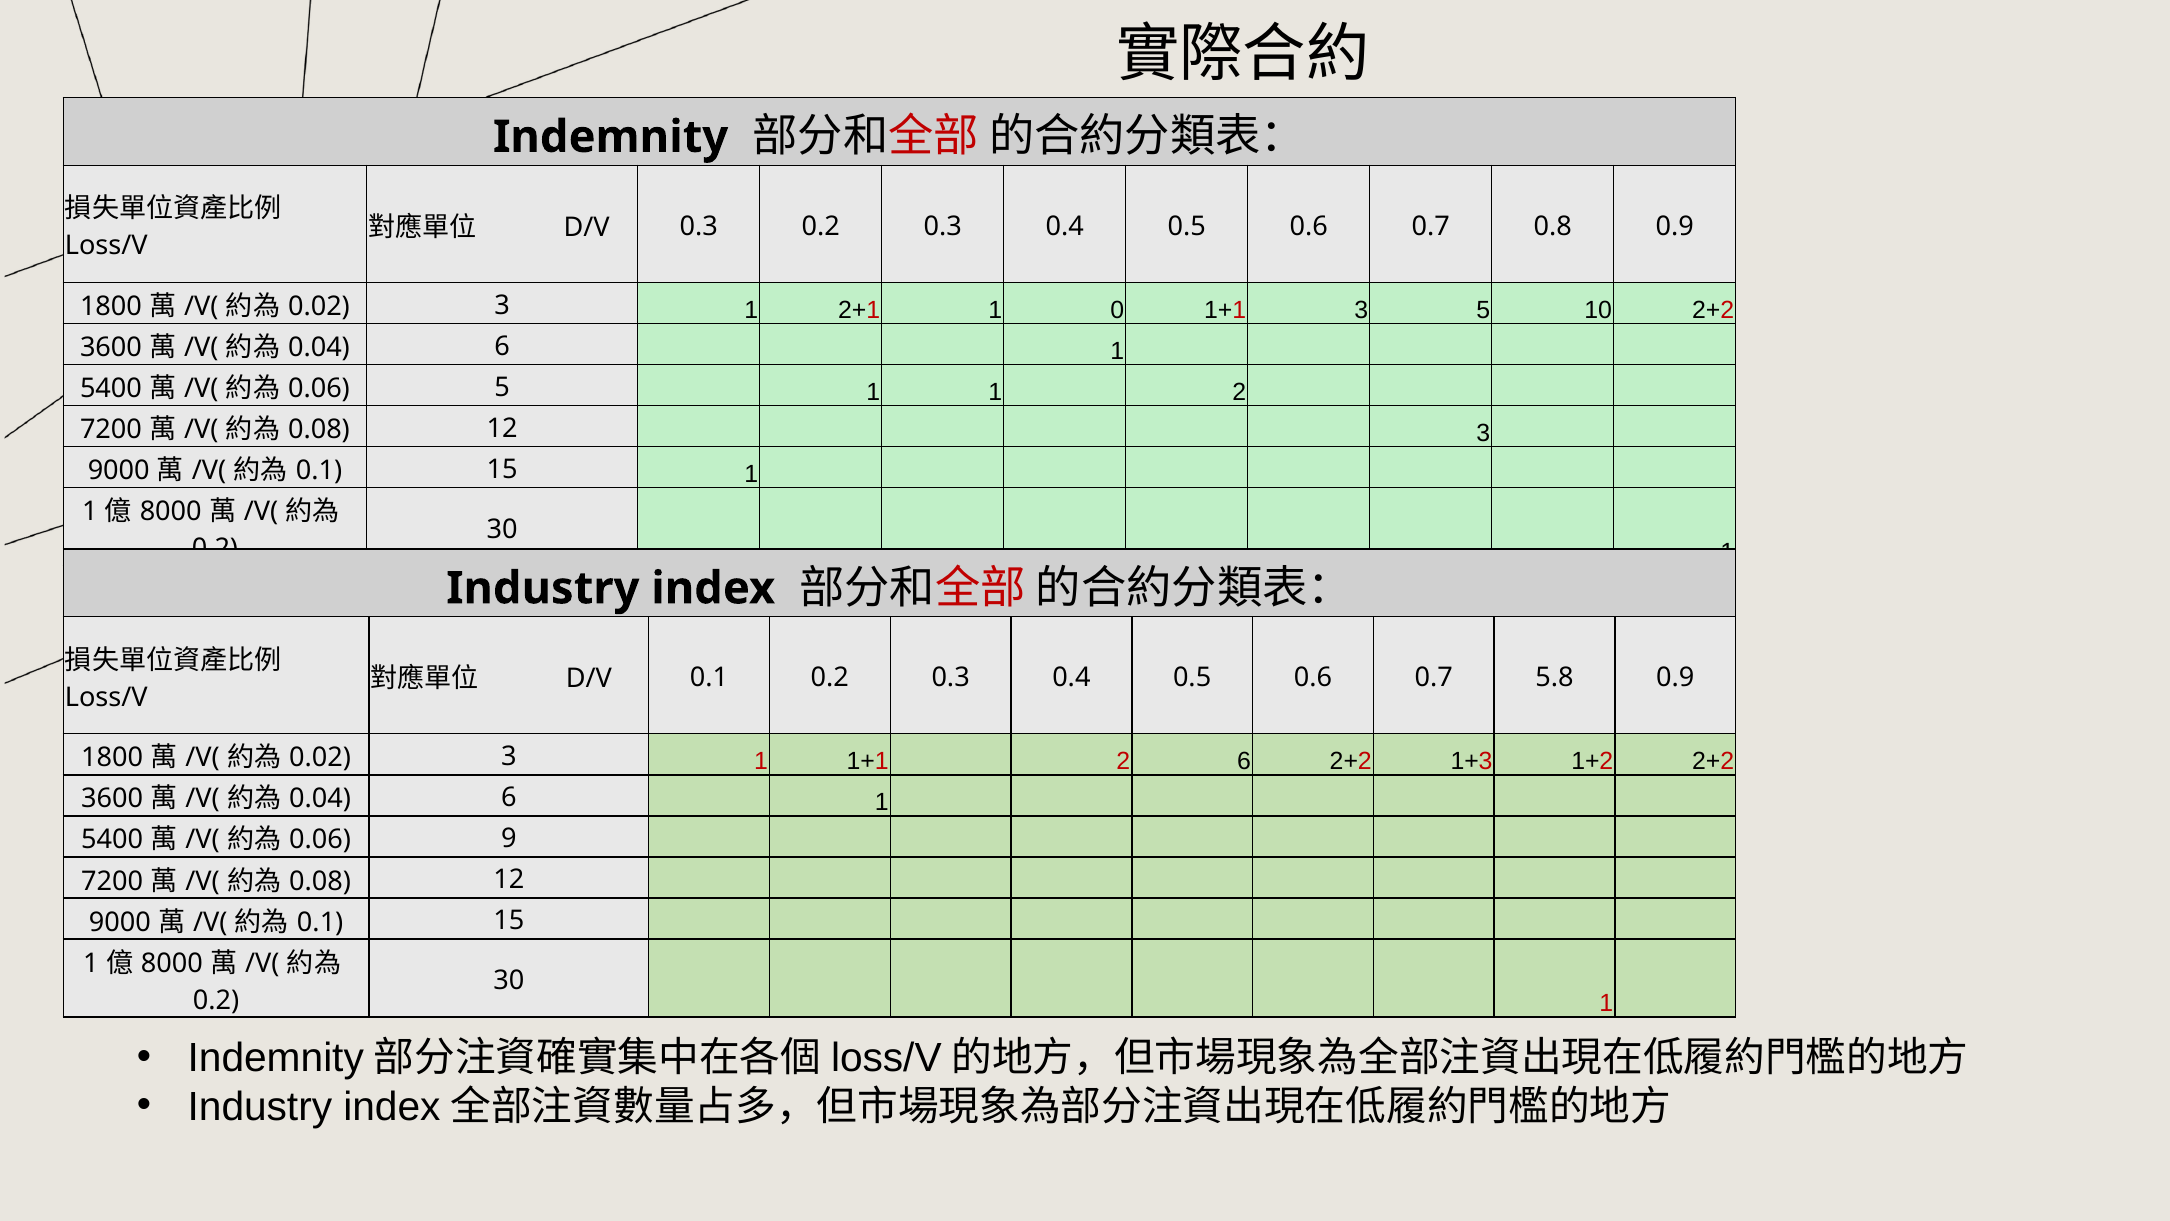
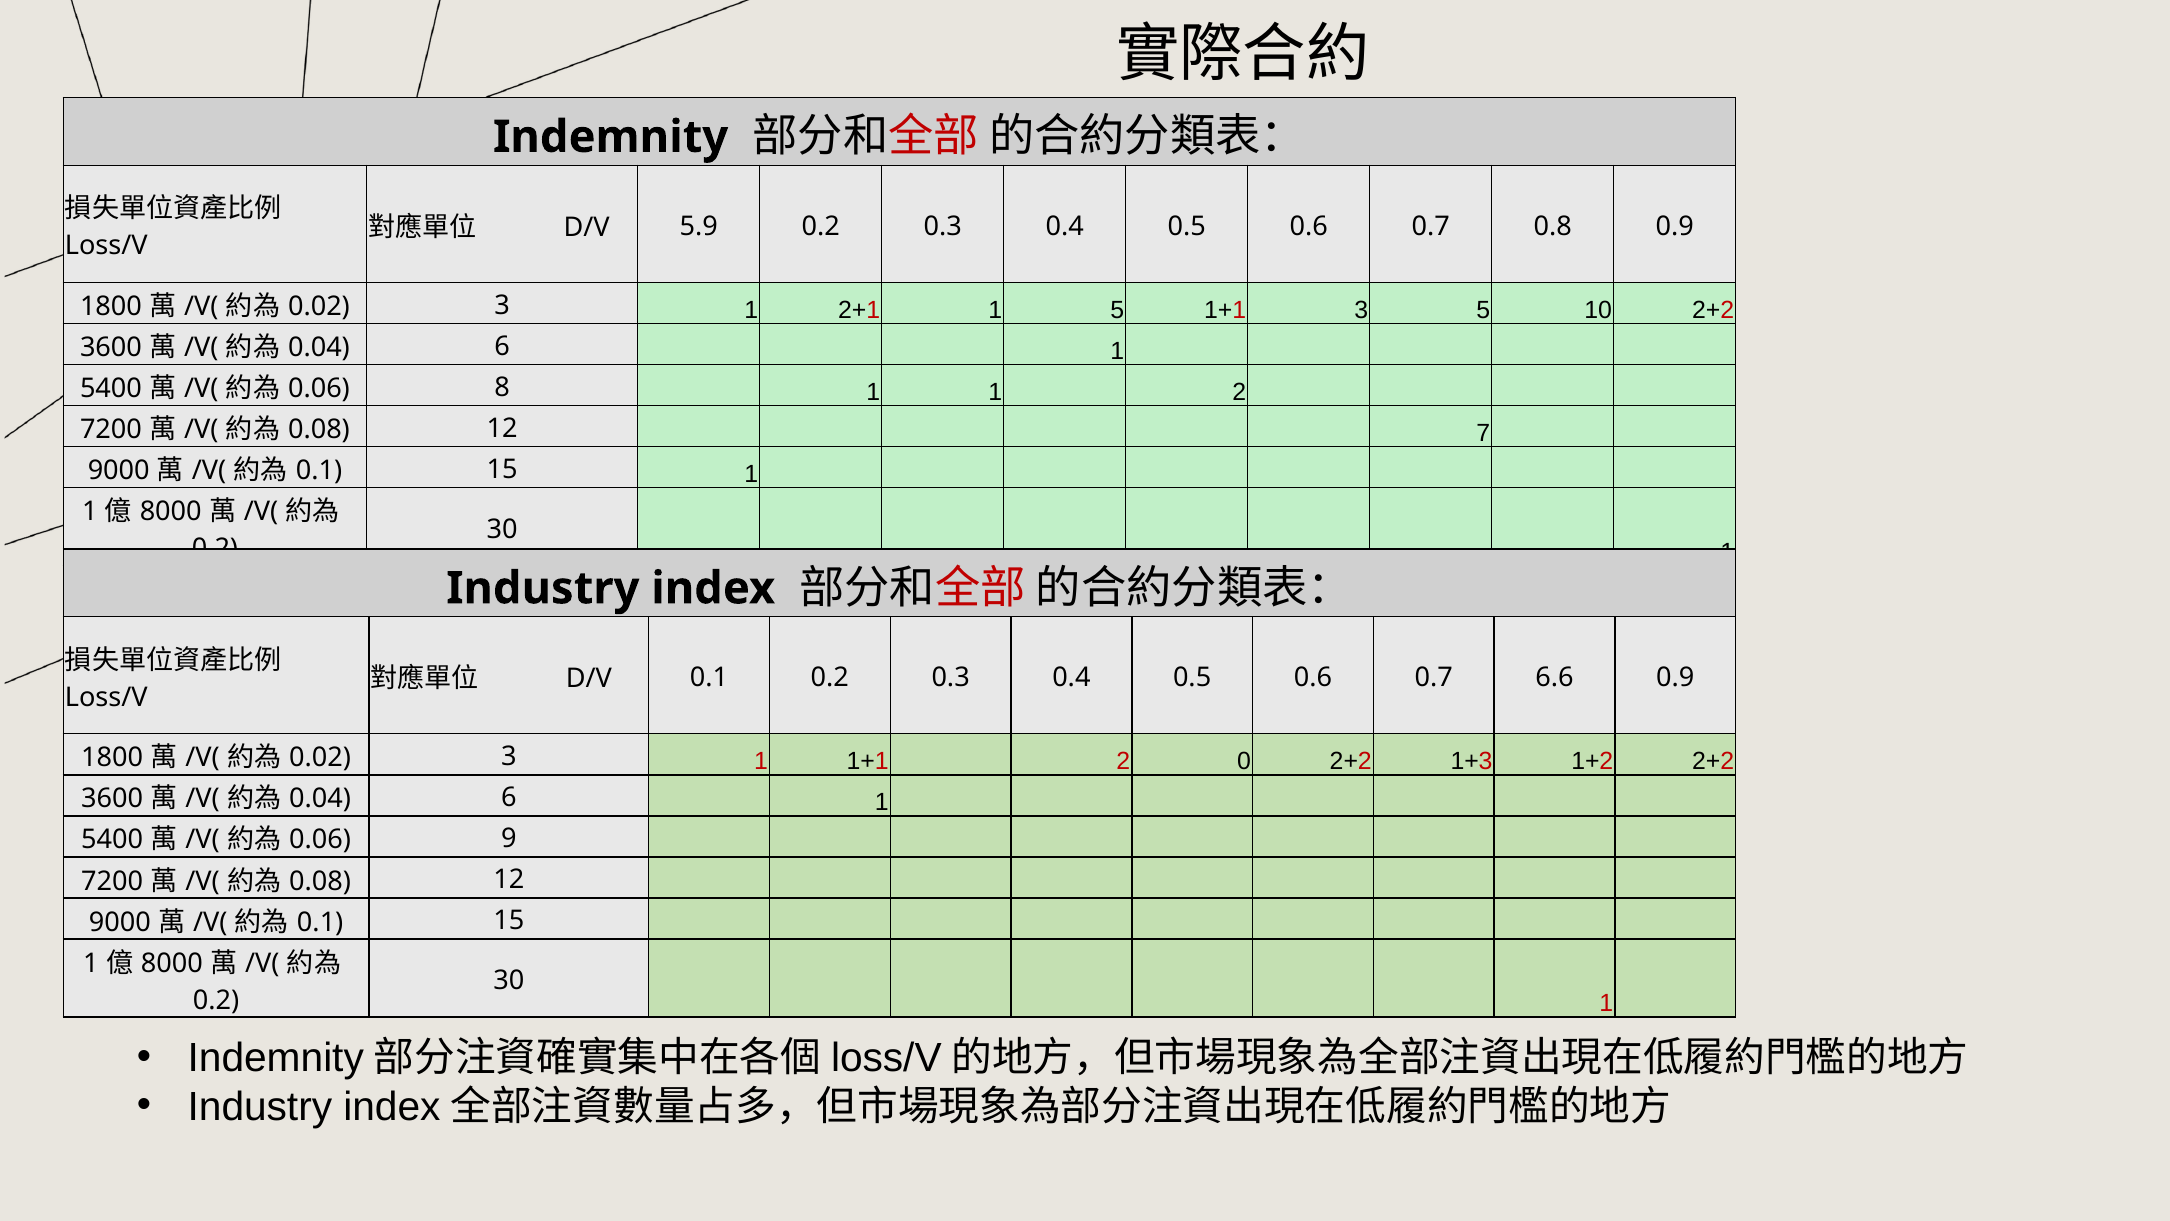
D/V 0.3: 0.3 -> 5.9 (699, 226)
1 0: 0 -> 5 (1117, 310)
5: 5 -> 8 (502, 387)
12 3: 3 -> 7 (1483, 433)
5.8: 5.8 -> 6.6 (1555, 677)
2 6: 6 -> 0 (1244, 761)
